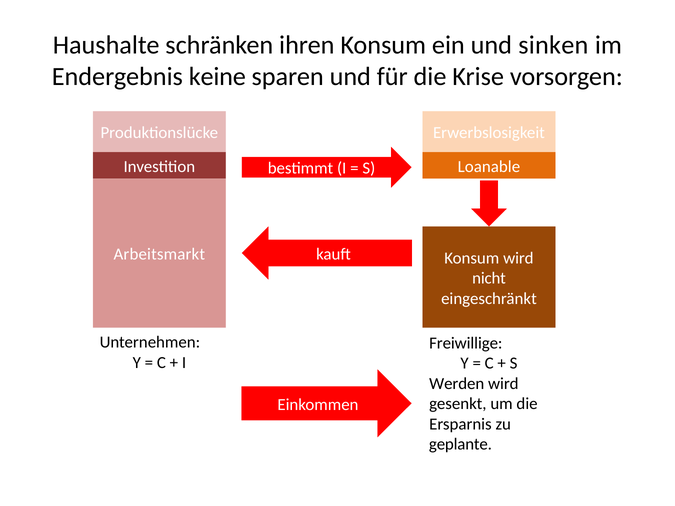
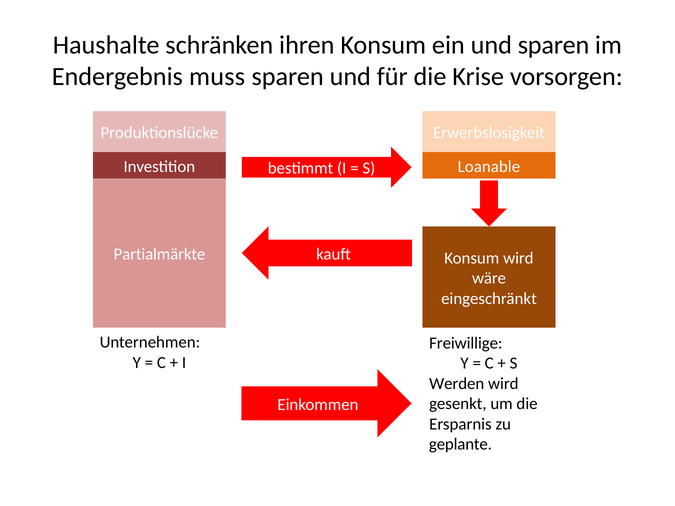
und sinken: sinken -> sparen (554, 45)
keine: keine -> muss (217, 77)
Arbeitsmarkt: Arbeitsmarkt -> Partialmärkte (159, 254)
nicht: nicht -> wäre (489, 278)
